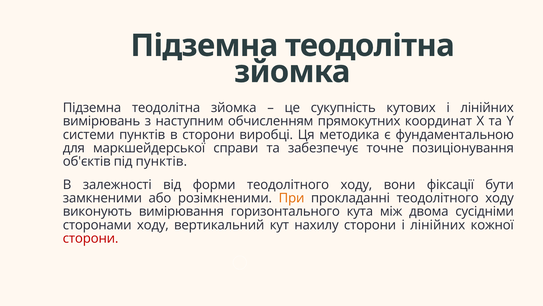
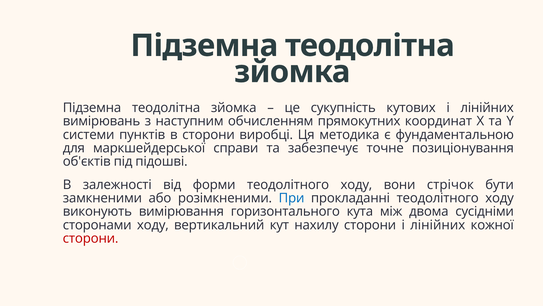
під пунктів: пунктів -> підошві (161, 161)
фіксації: фіксації -> стрічок (450, 184)
При colour: orange -> blue (292, 198)
